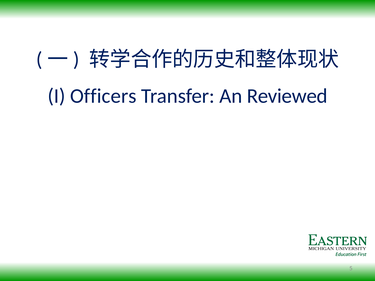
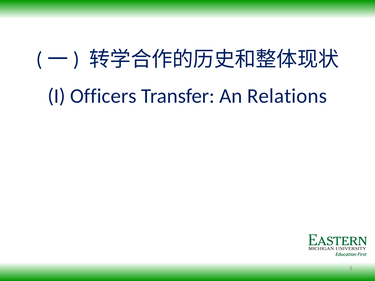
Reviewed: Reviewed -> Relations (287, 96)
